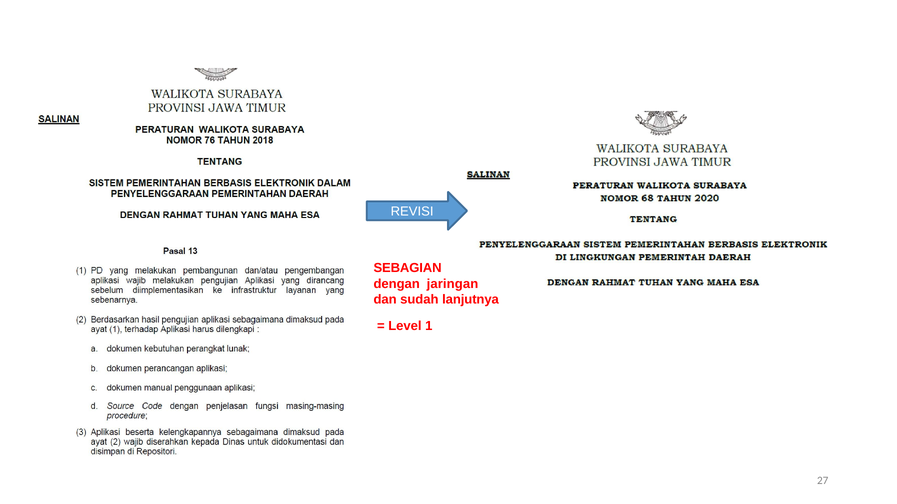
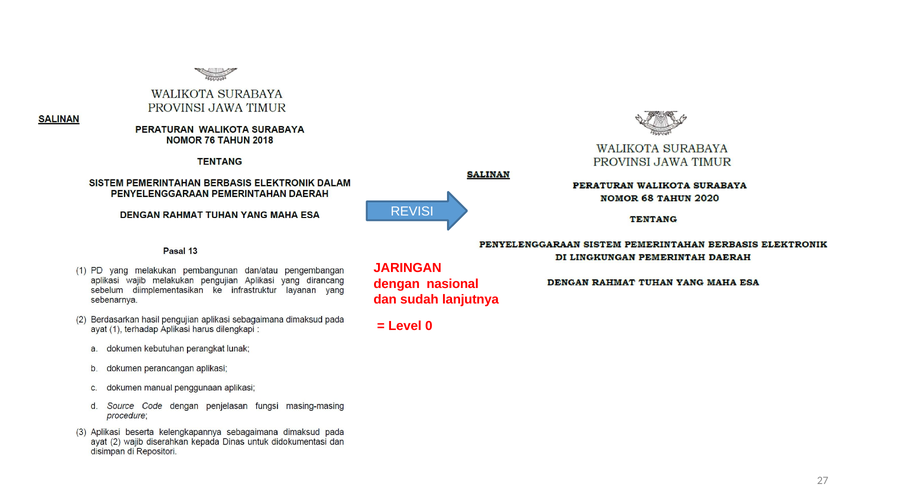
SEBAGIAN: SEBAGIAN -> JARINGAN (408, 268)
jaringan: jaringan -> nasional (453, 284)
1: 1 -> 0 (429, 326)
